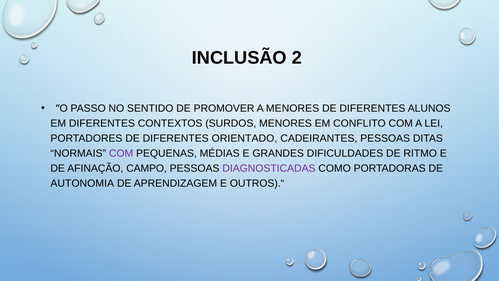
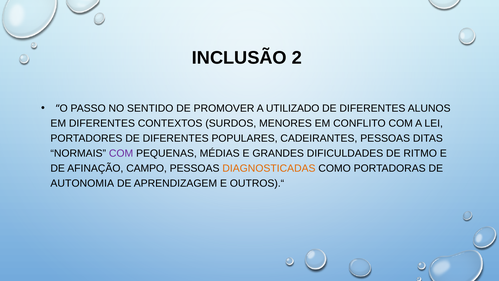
A MENORES: MENORES -> UTILIZADO (293, 108)
ORIENTADO: ORIENTADO -> POPULARES (245, 138)
DIAGNOSTICADAS colour: purple -> orange (269, 168)
